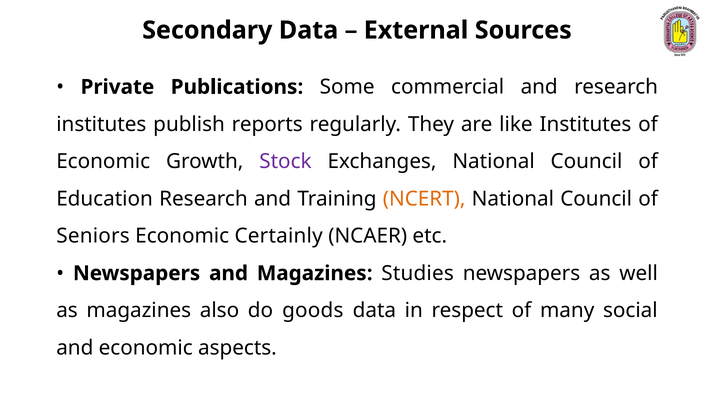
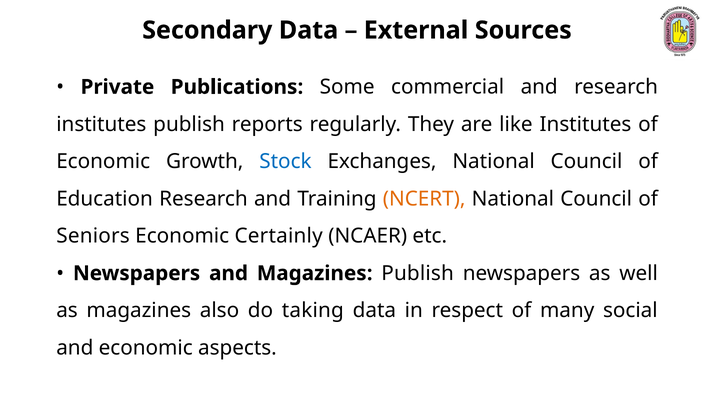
Stock colour: purple -> blue (285, 162)
Magazines Studies: Studies -> Publish (418, 274)
goods: goods -> taking (313, 311)
